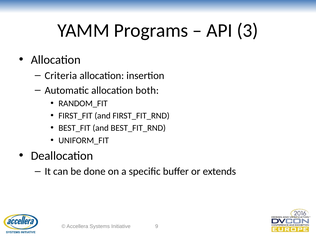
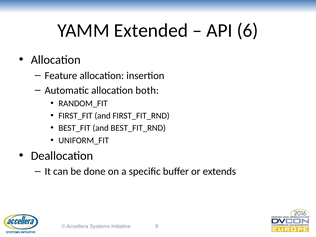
Programs: Programs -> Extended (151, 31)
3: 3 -> 6 (248, 31)
Criteria: Criteria -> Feature (61, 76)
